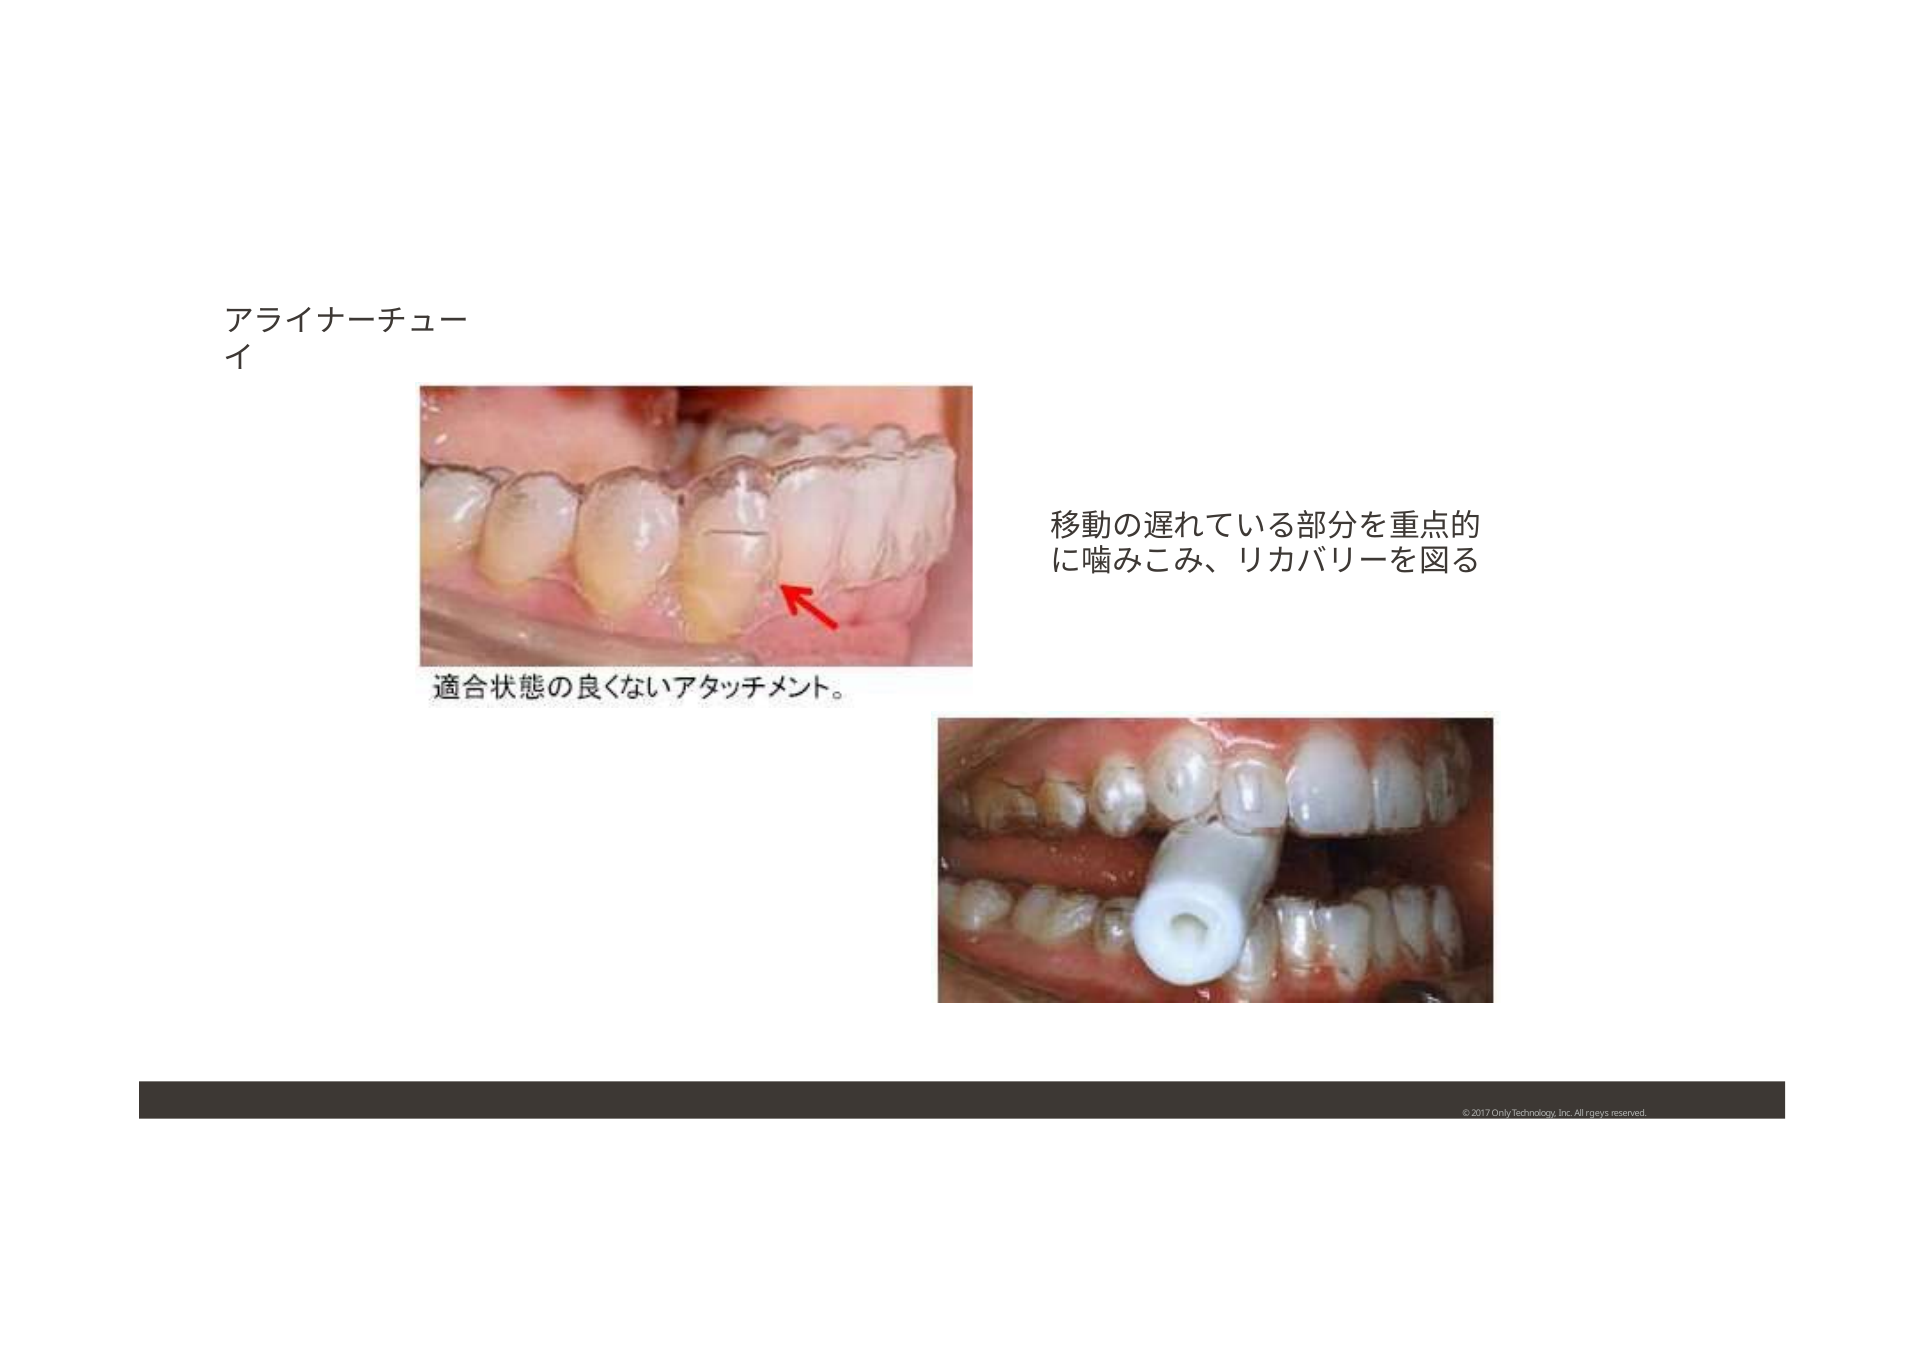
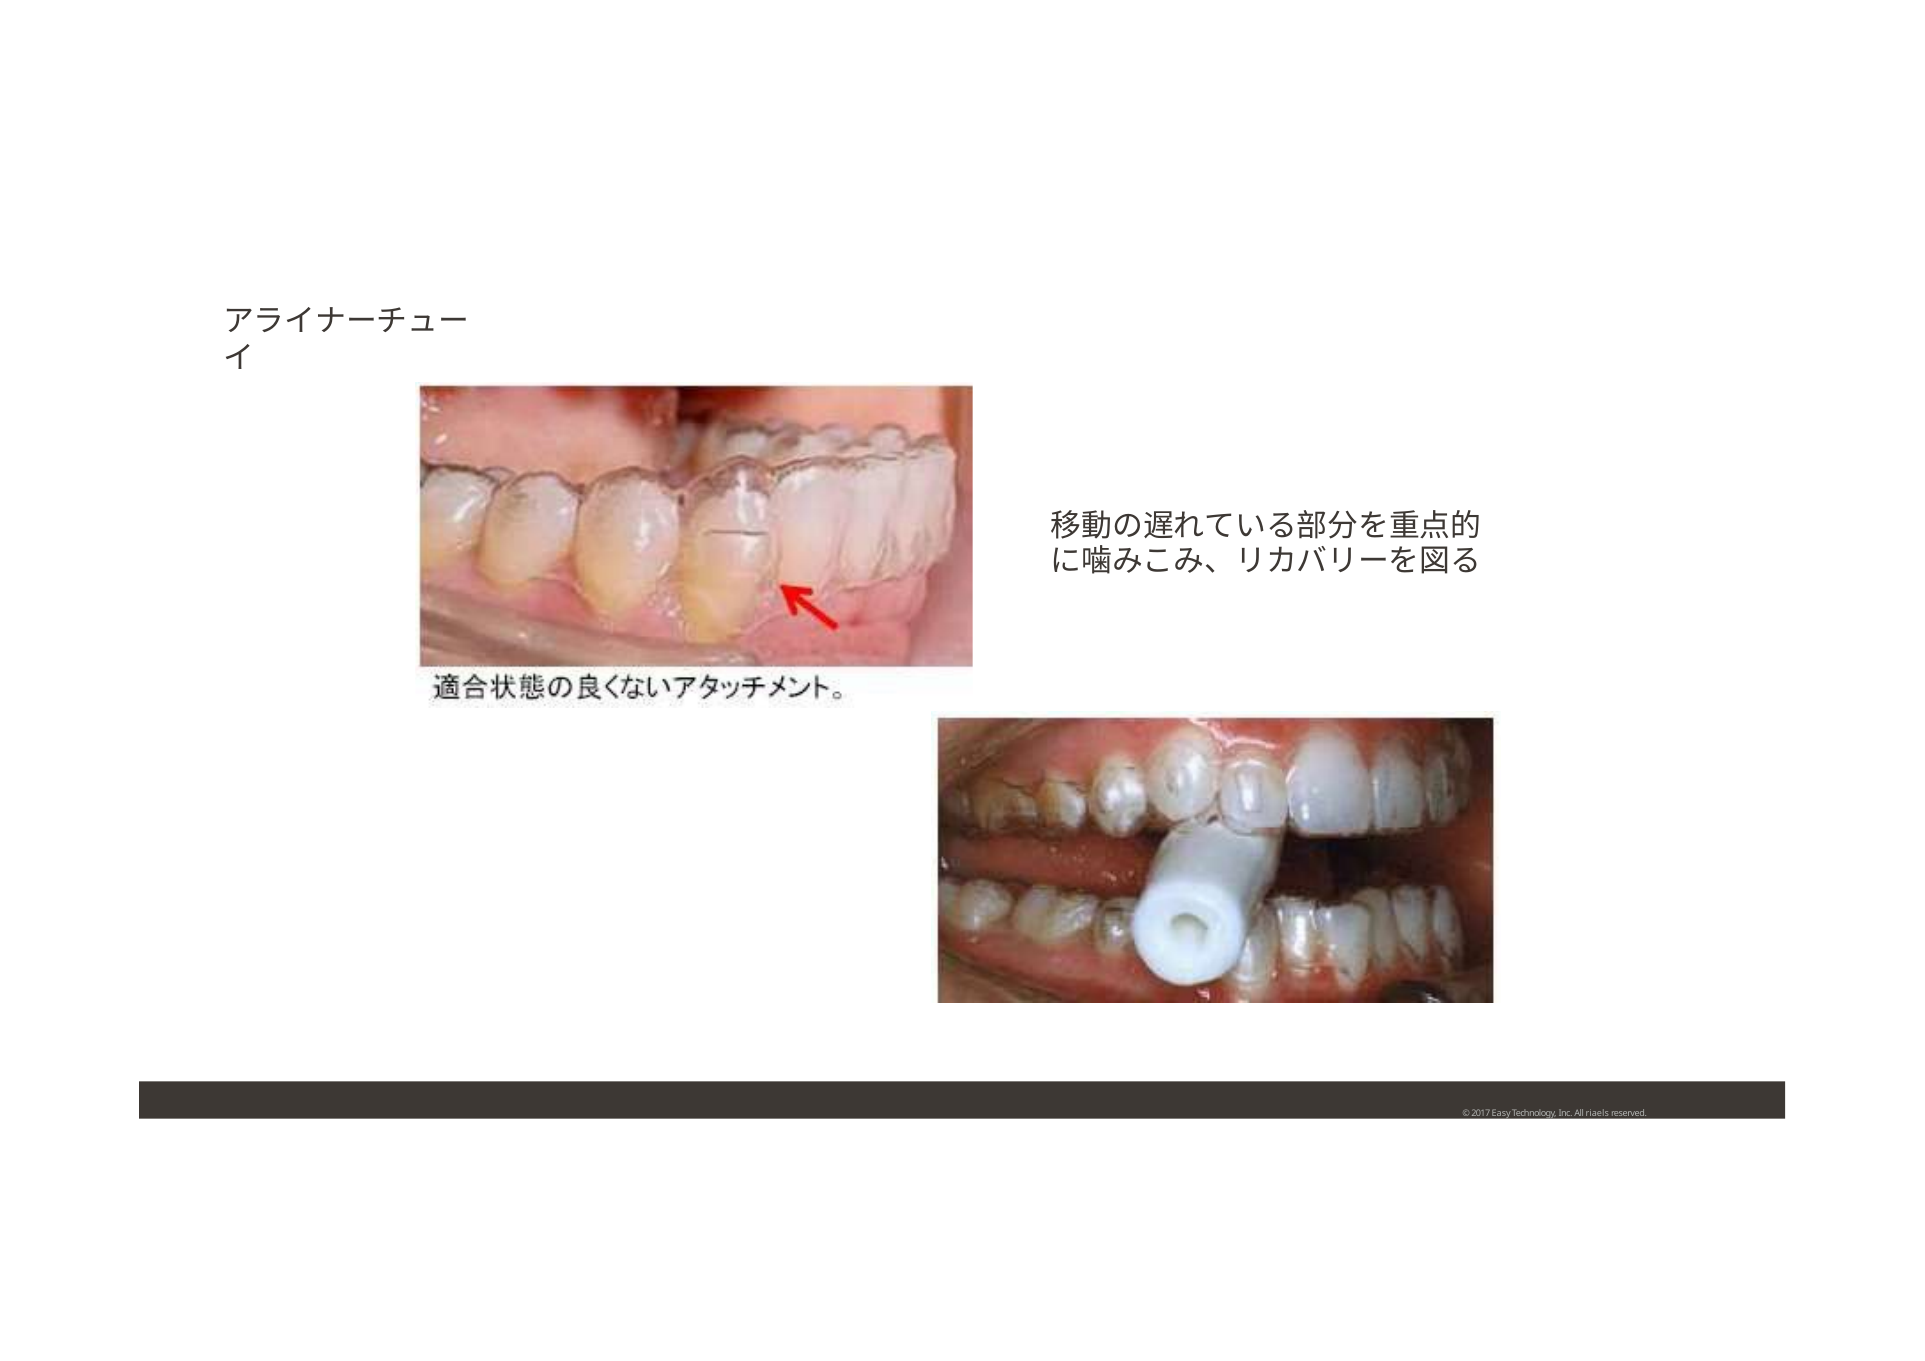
Only: Only -> Easy (1501, 1114)
rgeys: rgeys -> riaels (1597, 1114)
